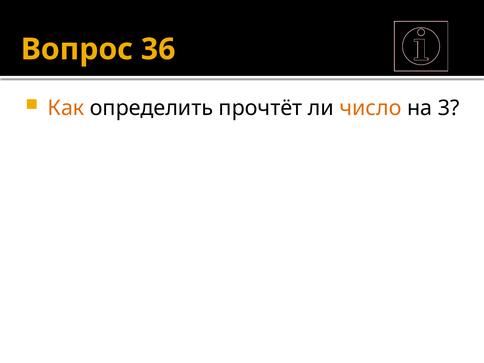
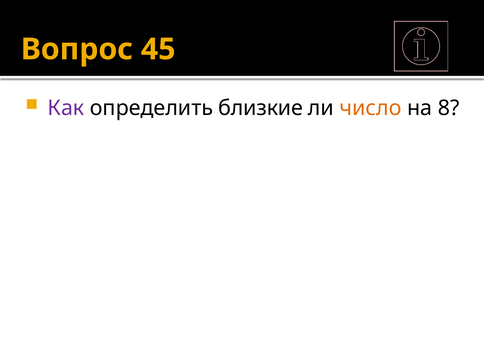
36: 36 -> 45 (158, 49)
Как colour: orange -> purple (66, 108)
прочтёт: прочтёт -> близкие (261, 108)
3: 3 -> 8 (449, 108)
